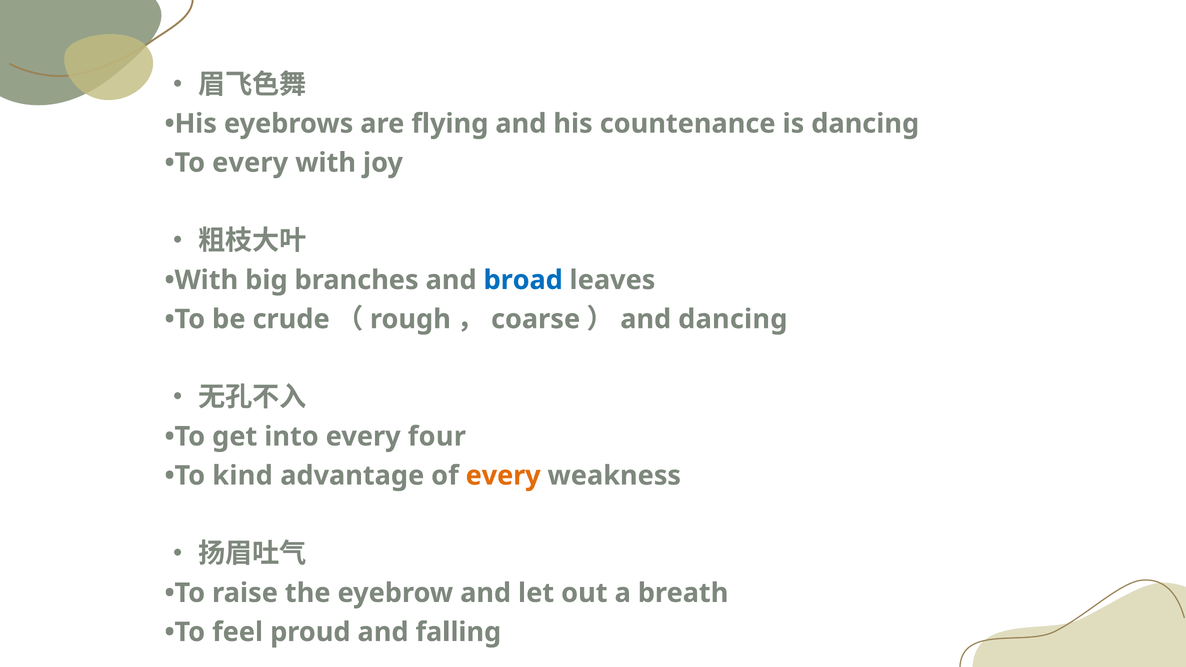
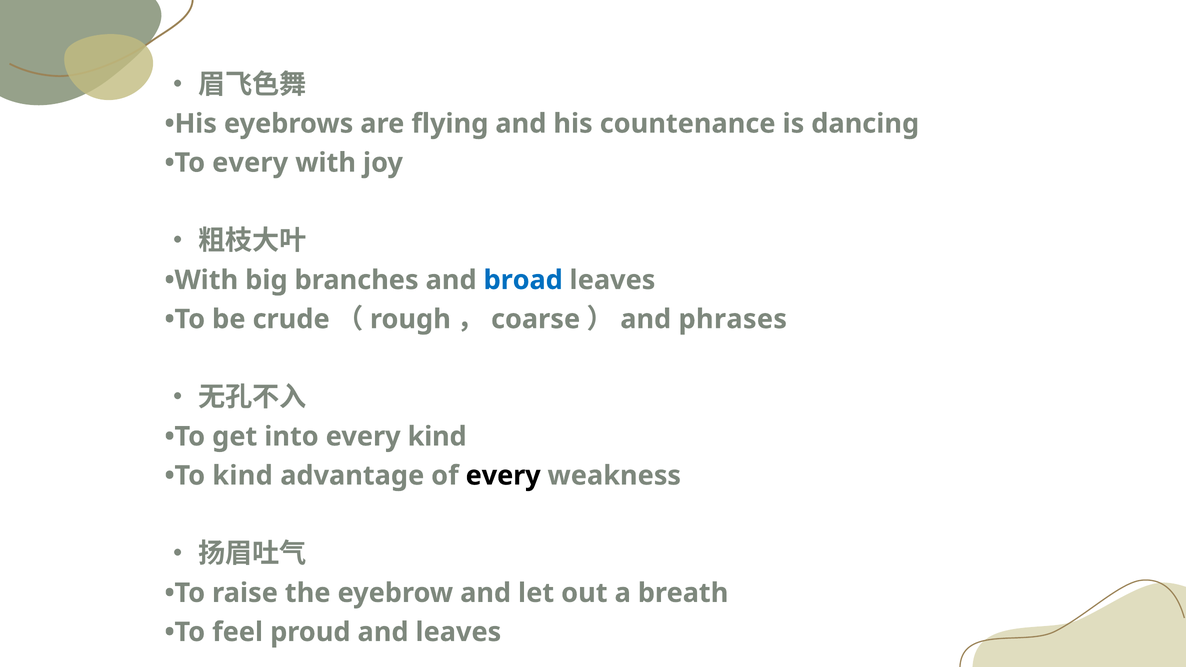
and dancing: dancing -> phrases (733, 319)
every four: four -> kind (437, 437)
every colour: orange -> black (503, 476)
and falling: falling -> leaves (458, 632)
